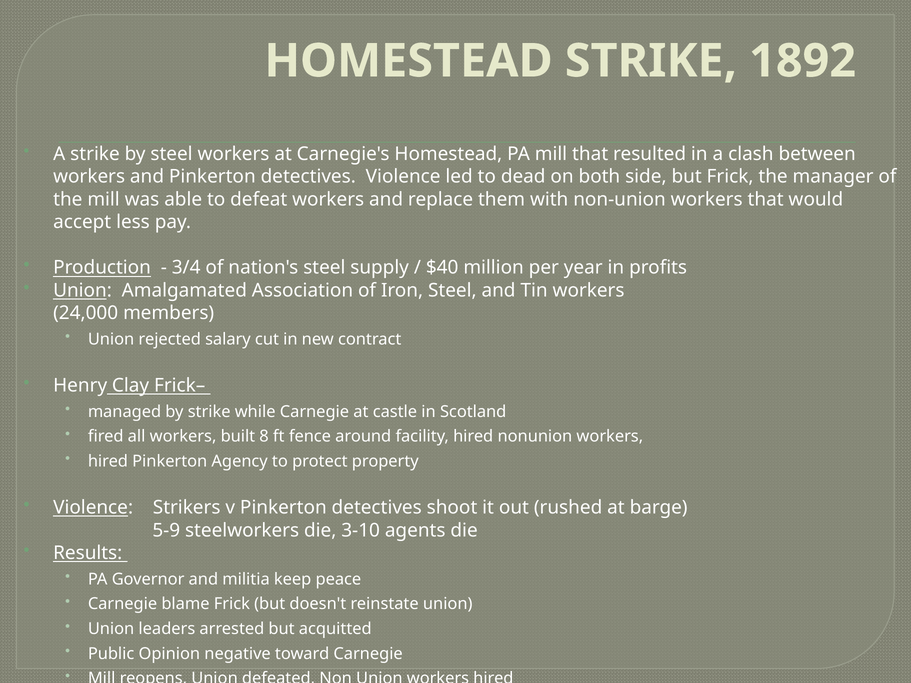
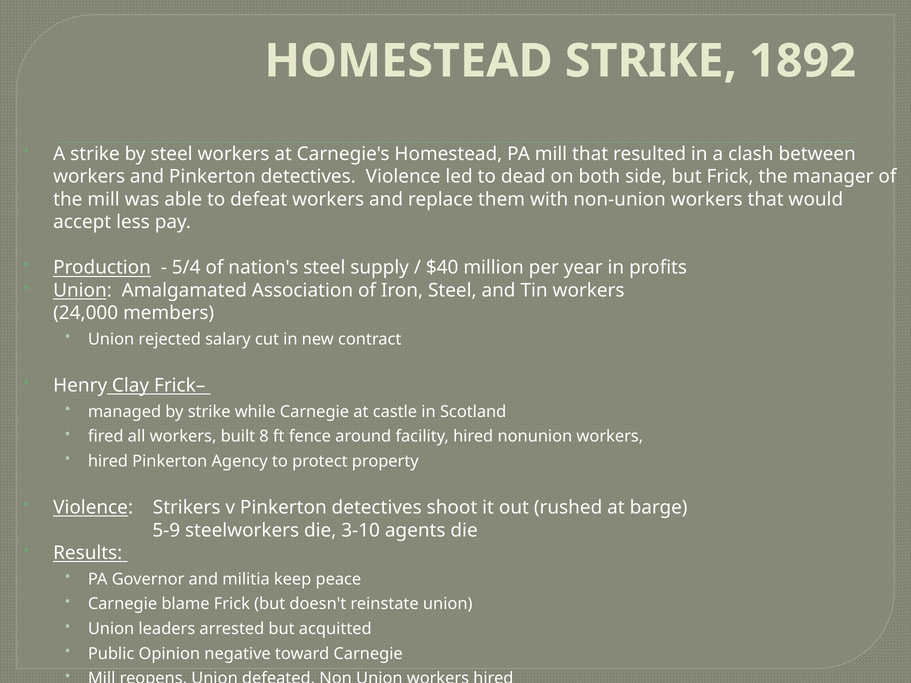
3/4: 3/4 -> 5/4 (186, 268)
